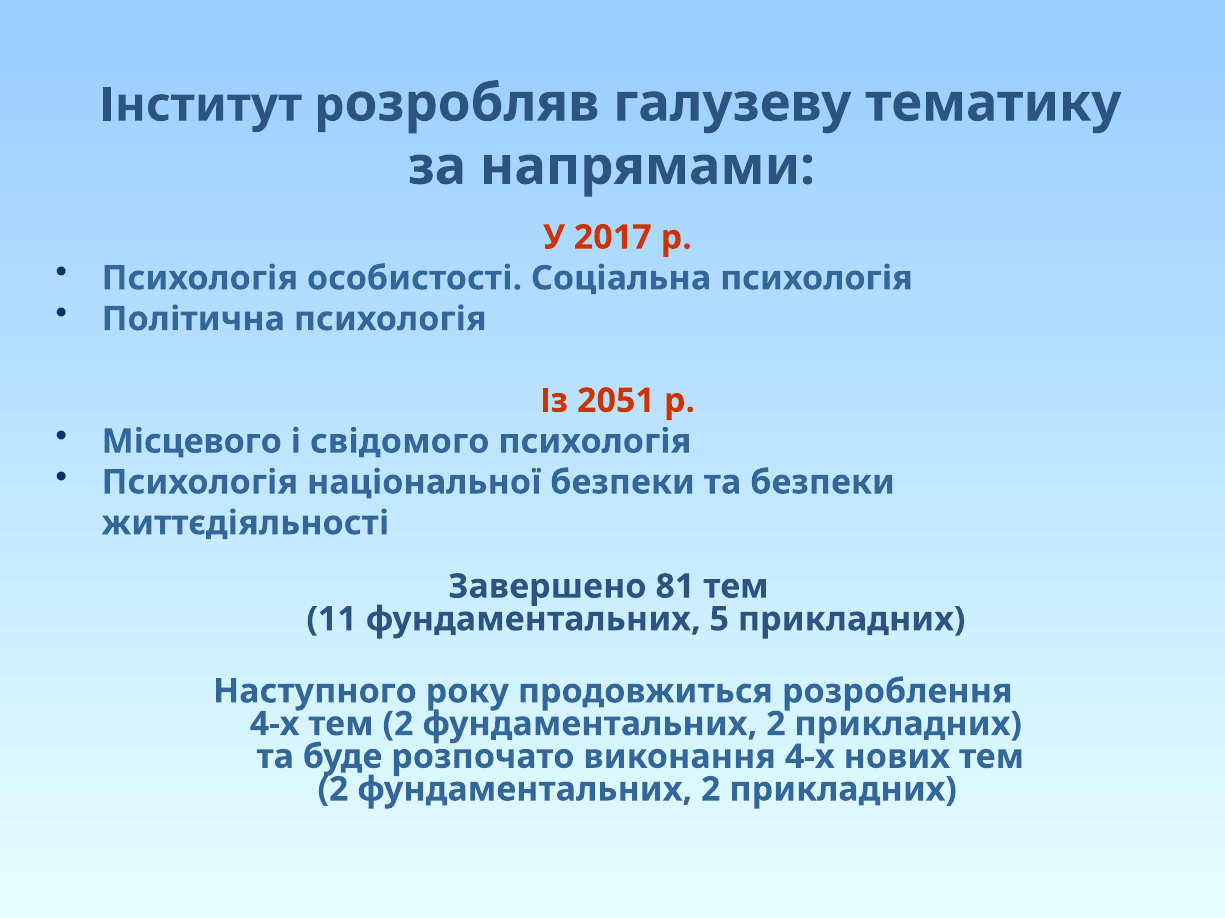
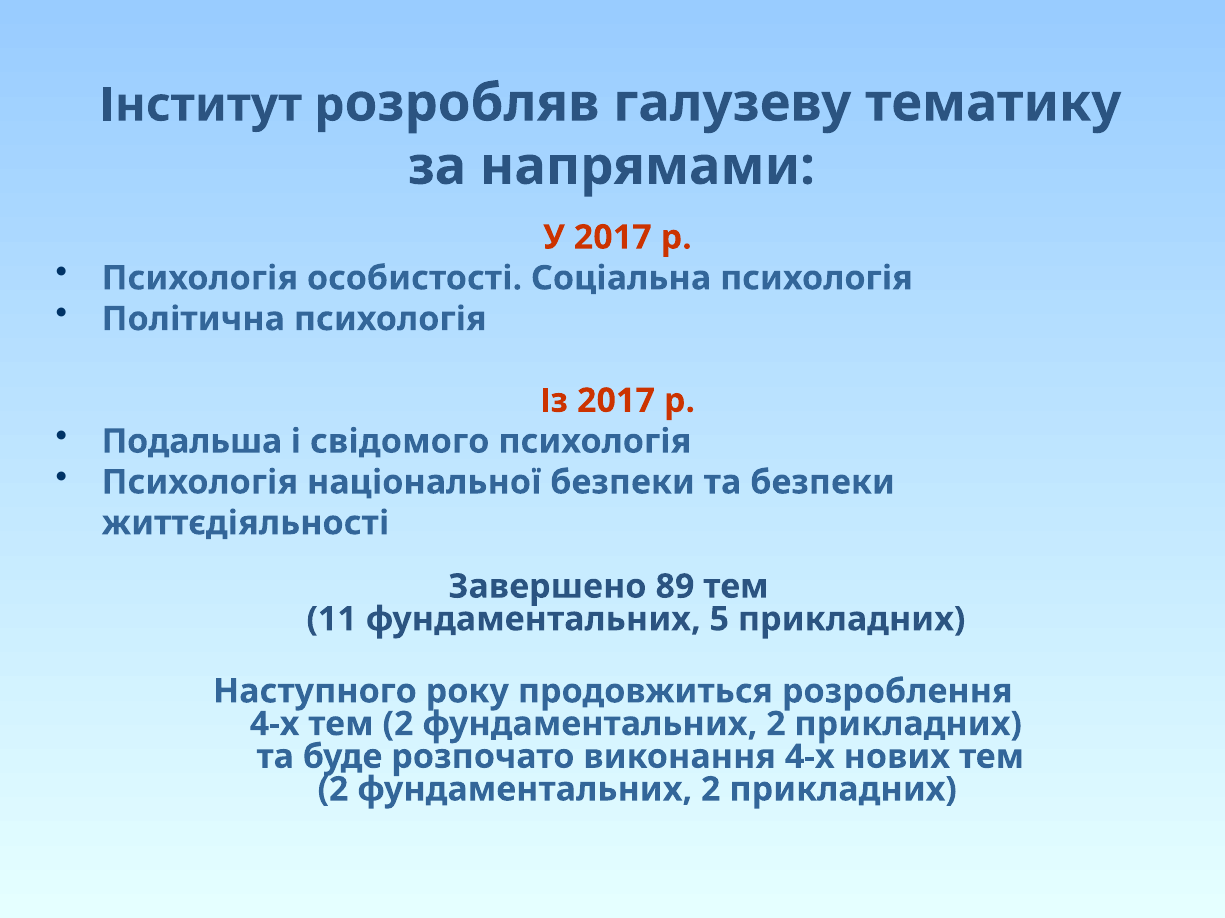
Із 2051: 2051 -> 2017 (616, 401)
Місцевого: Місцевого -> Подальша (192, 442)
81: 81 -> 89 (675, 587)
